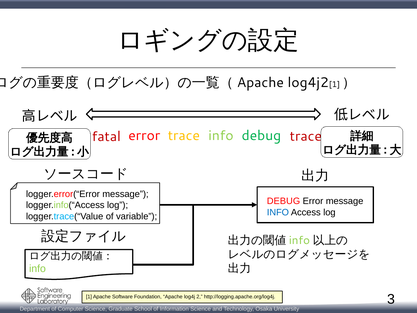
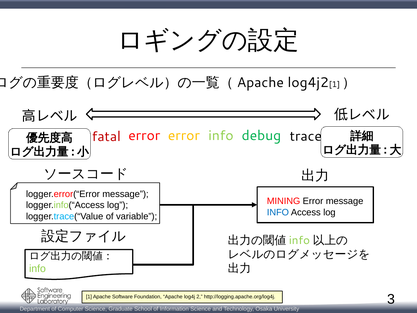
trace colour: red -> black (306, 136)
fatal trace: trace -> error (184, 136)
DEBUG: DEBUG -> MINING (284, 201)
